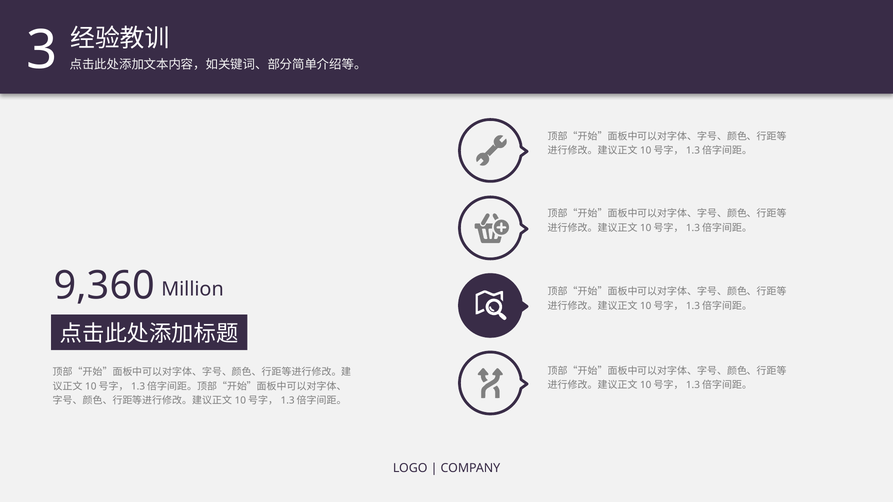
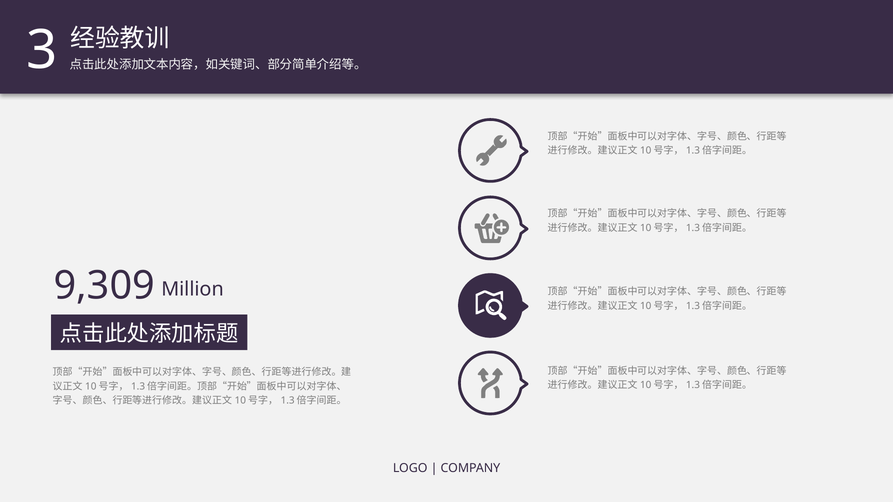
9,360: 9,360 -> 9,309 (104, 286)
